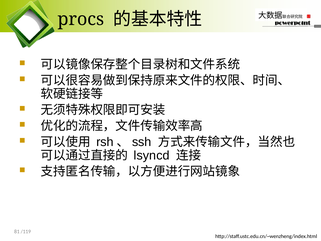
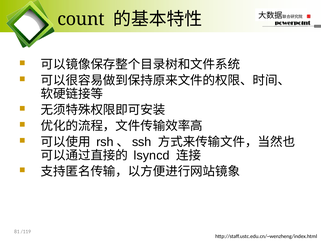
procs: procs -> count (81, 19)
